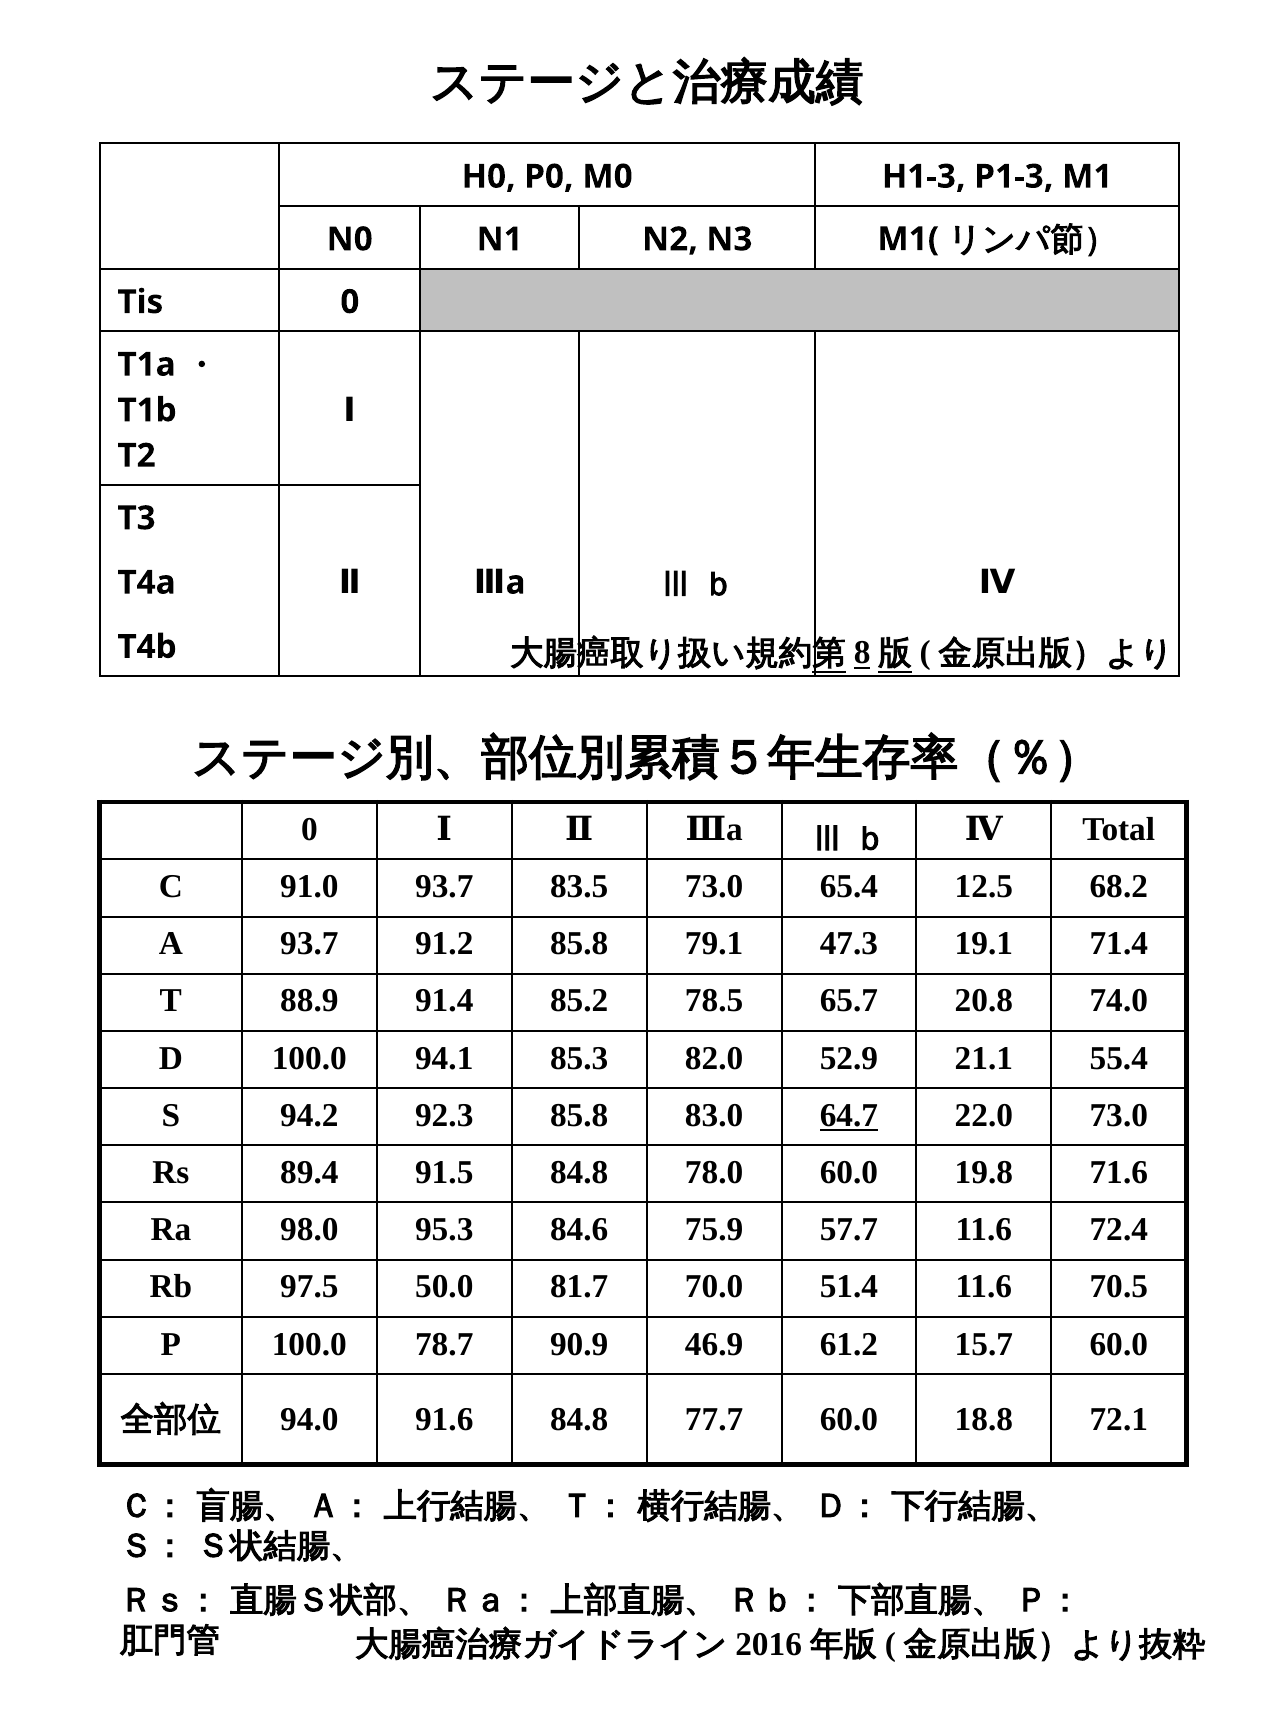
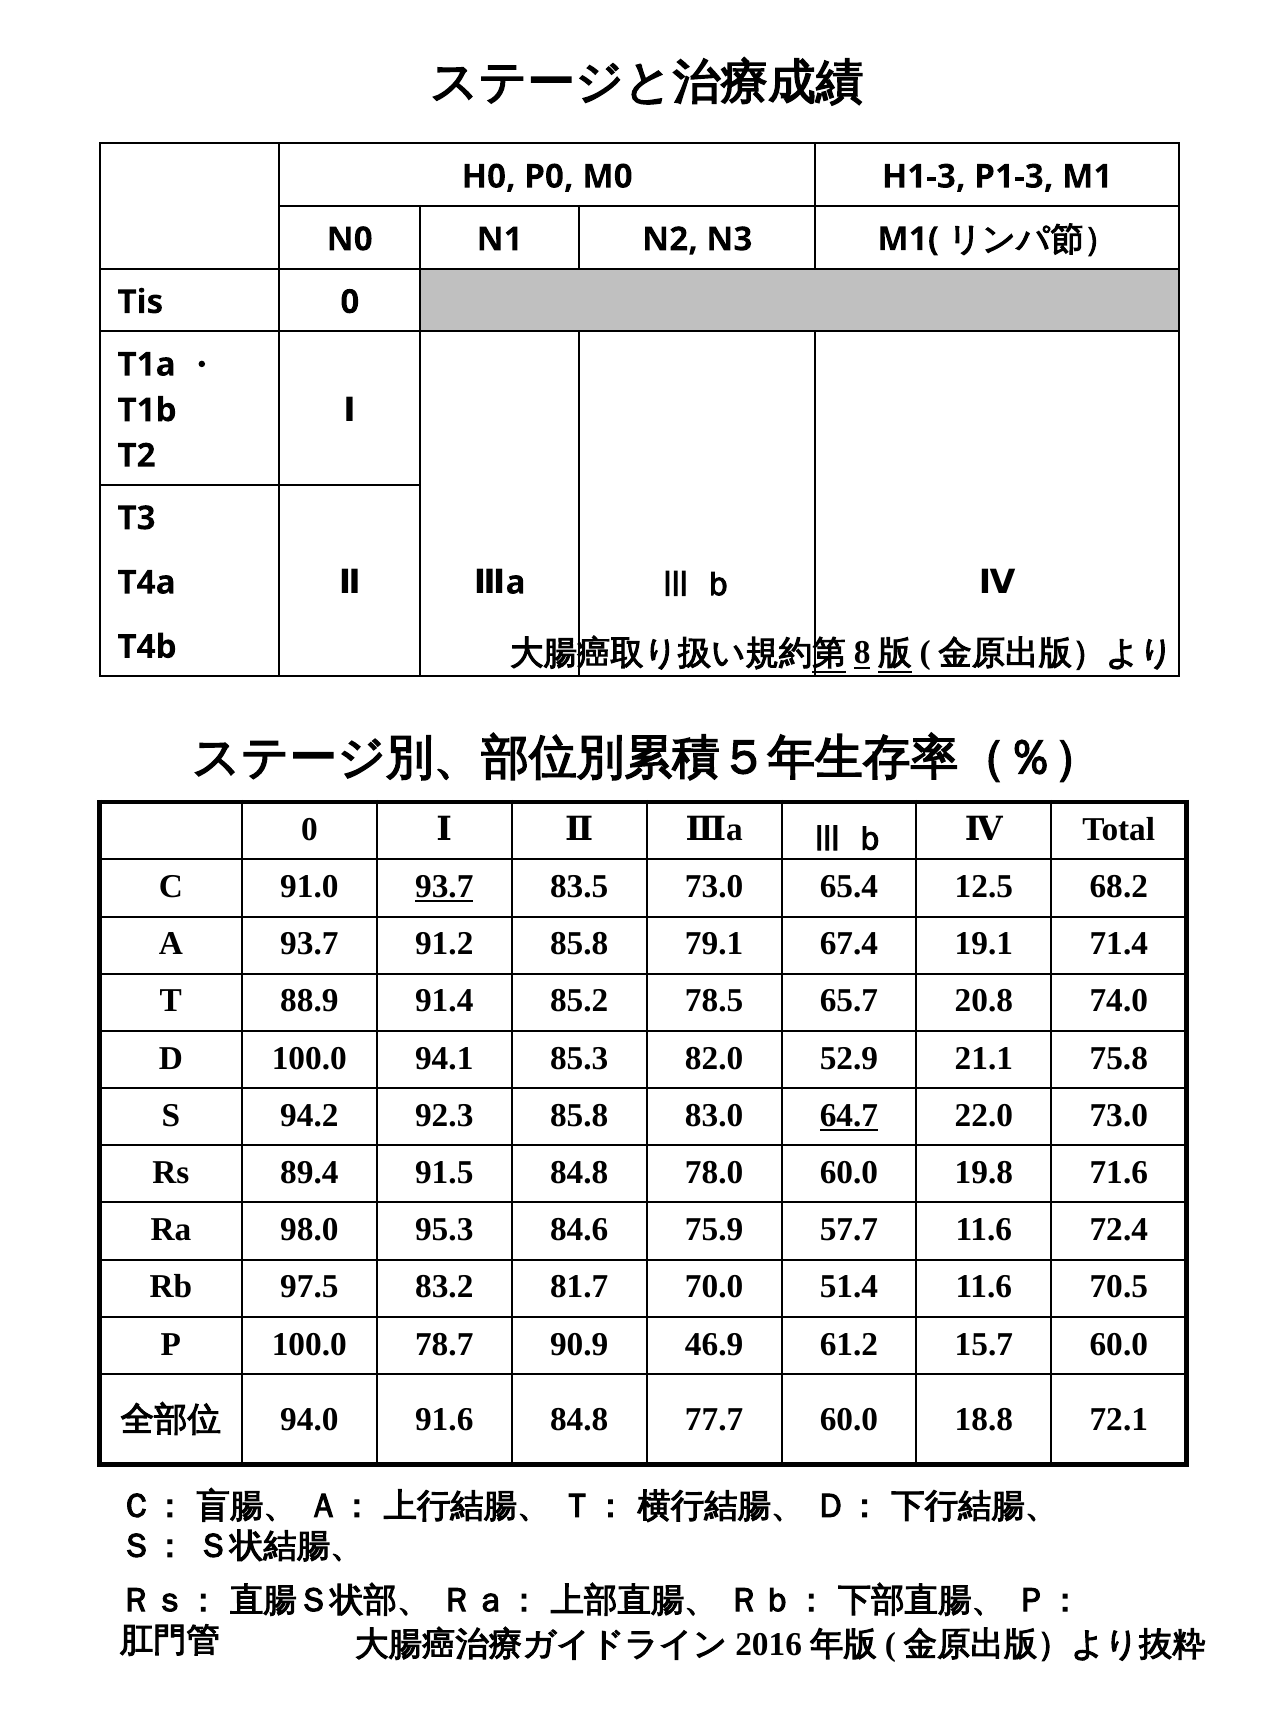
93.7 underline: none -> present (444, 887)
47.3: 47.3 -> 67.4 (849, 944)
55.4: 55.4 -> 75.8 (1119, 1058)
50.0: 50.0 -> 83.2 (444, 1287)
